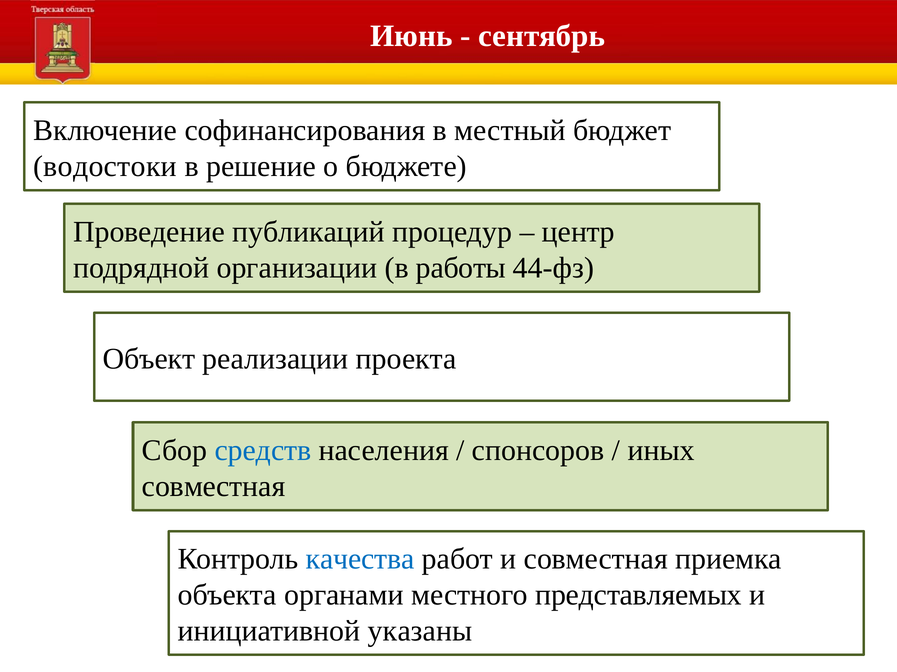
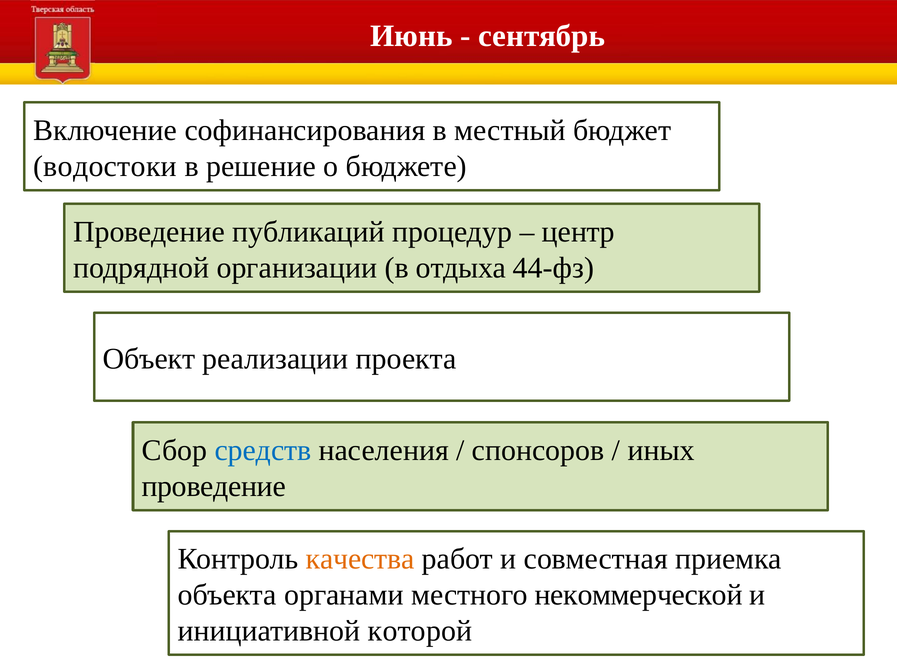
работы: работы -> отдыха (461, 268)
совместная: совместная -> проведение (214, 487)
качества colour: blue -> orange (360, 560)
представляемых: представляемых -> некоммерческой (639, 596)
указаны: указаны -> которой (420, 631)
